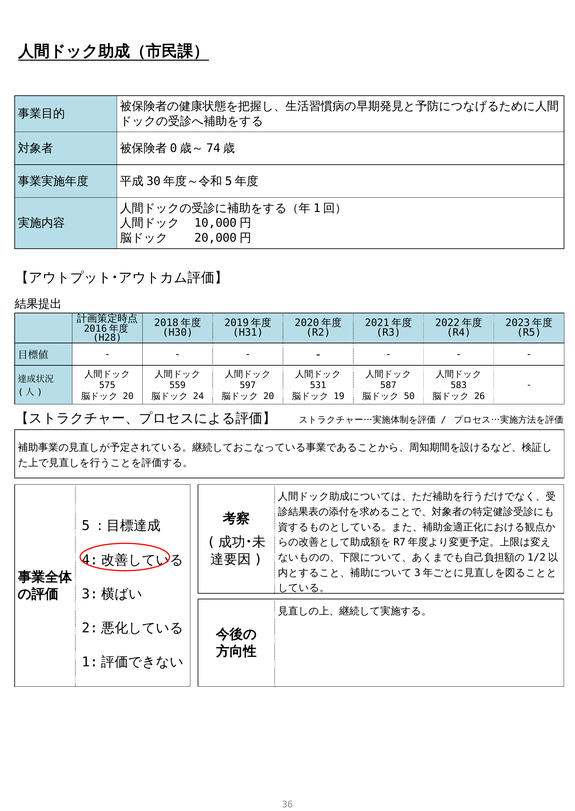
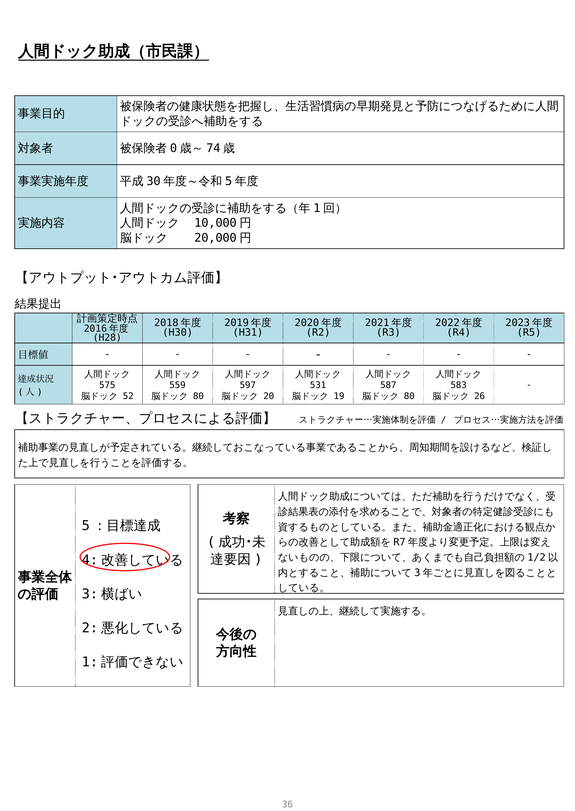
20: 20 -> 52 (128, 396)
24: 24 -> 80 (198, 396)
50: 50 -> 80 (409, 396)
